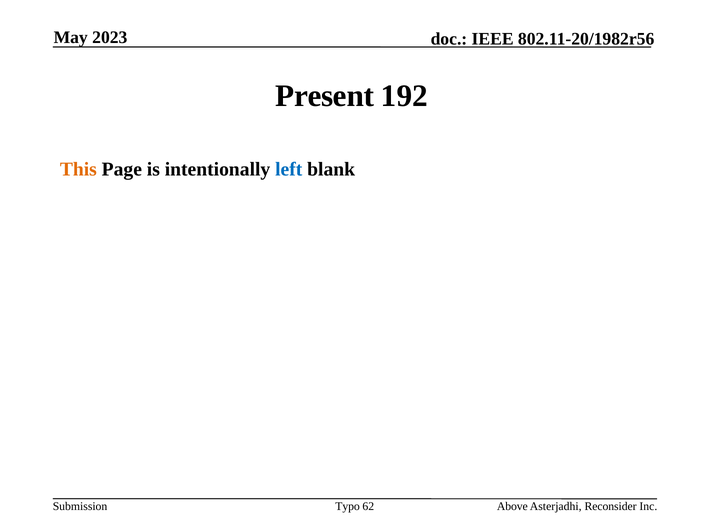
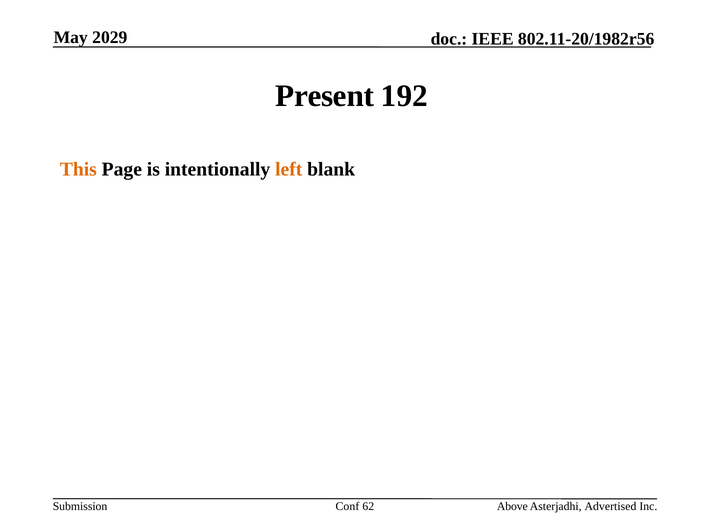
2023: 2023 -> 2029 (110, 37)
left colour: blue -> orange (289, 169)
Typo: Typo -> Conf (347, 506)
Reconsider: Reconsider -> Advertised (610, 506)
